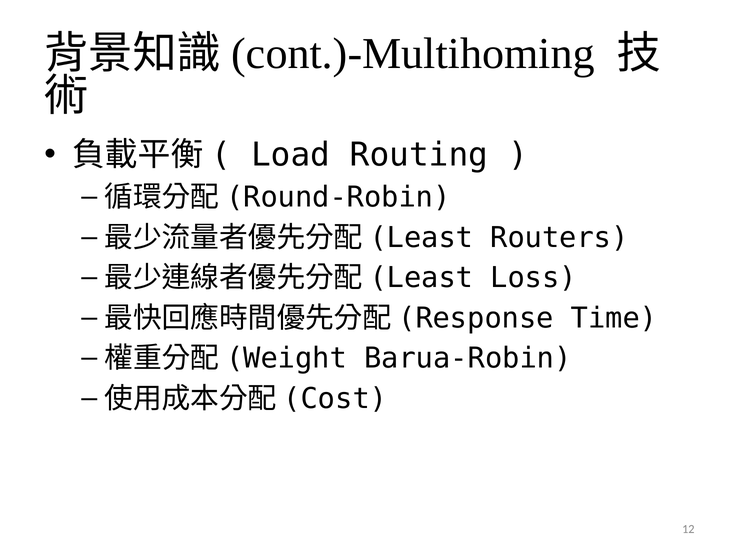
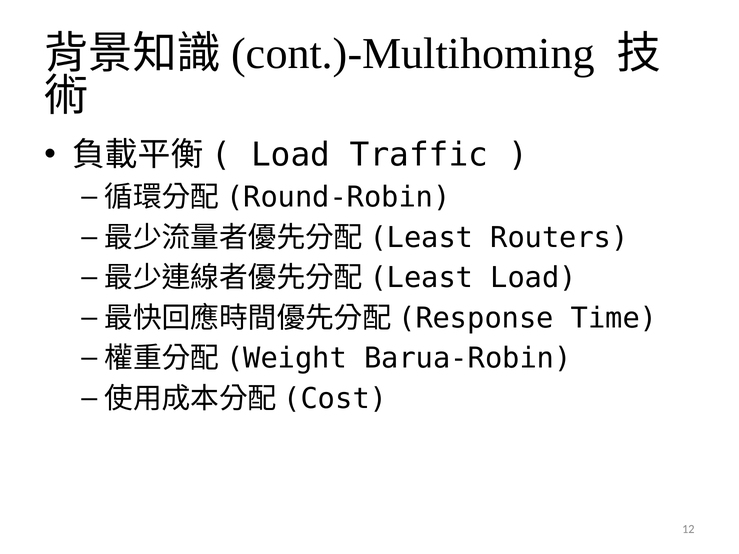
Routing: Routing -> Traffic (419, 155)
Loss: Loss -> Load (534, 278)
